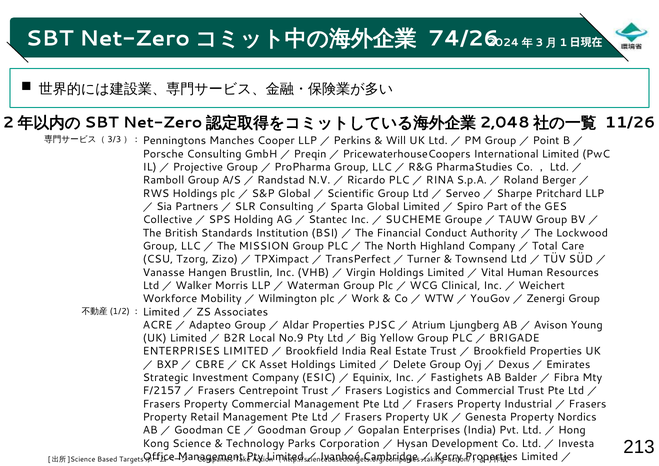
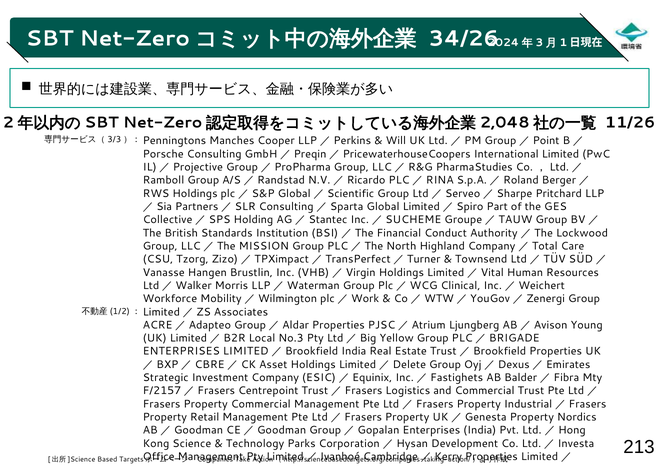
74/26: 74/26 -> 34/26 (464, 38)
No.9: No.9 -> No.3 (291, 338)
